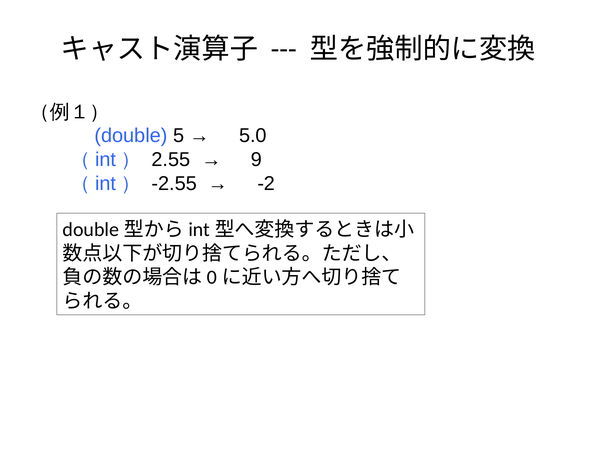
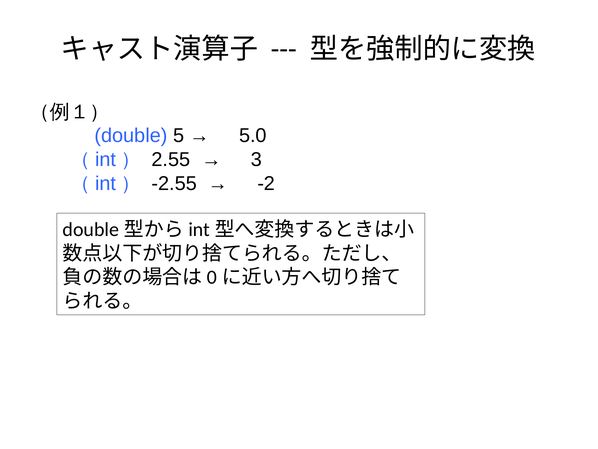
9: 9 -> 3 (256, 159)
